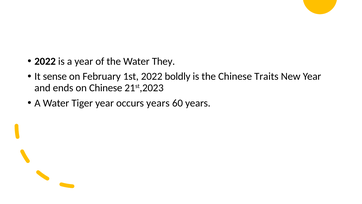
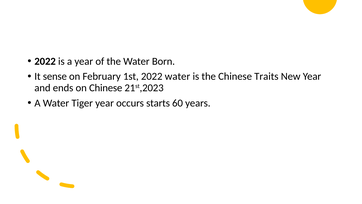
They: They -> Born (163, 61)
2022 boldly: boldly -> water (177, 76)
occurs years: years -> starts (158, 103)
